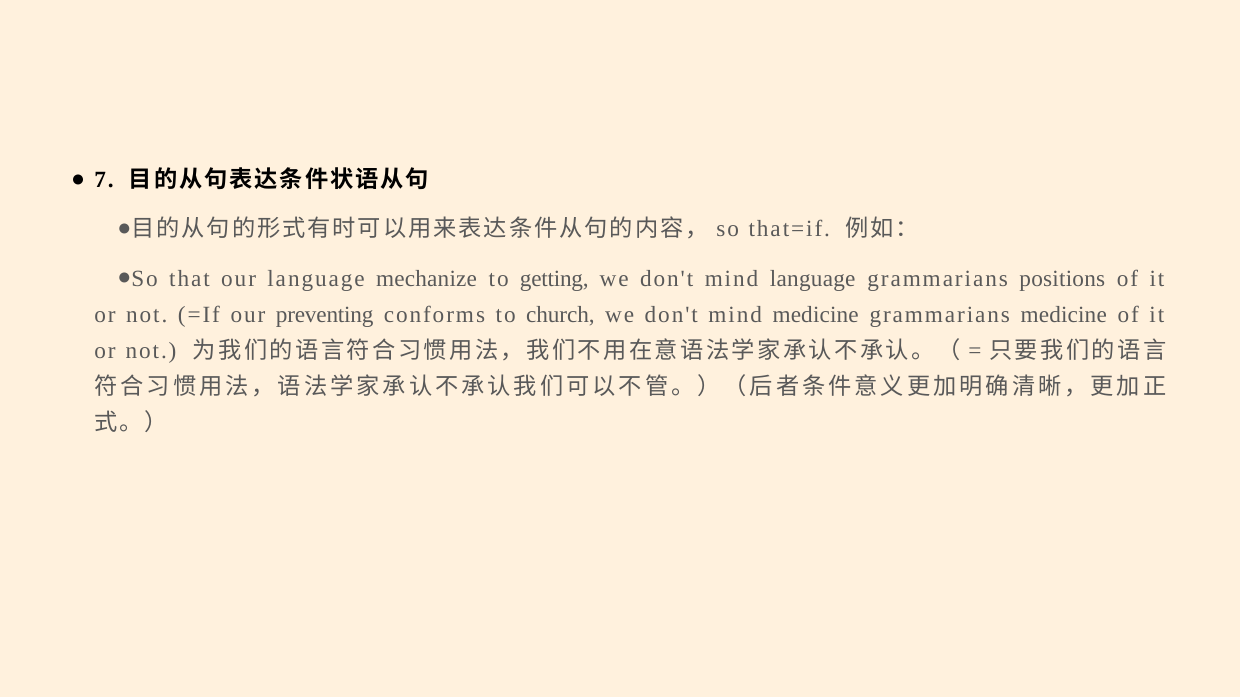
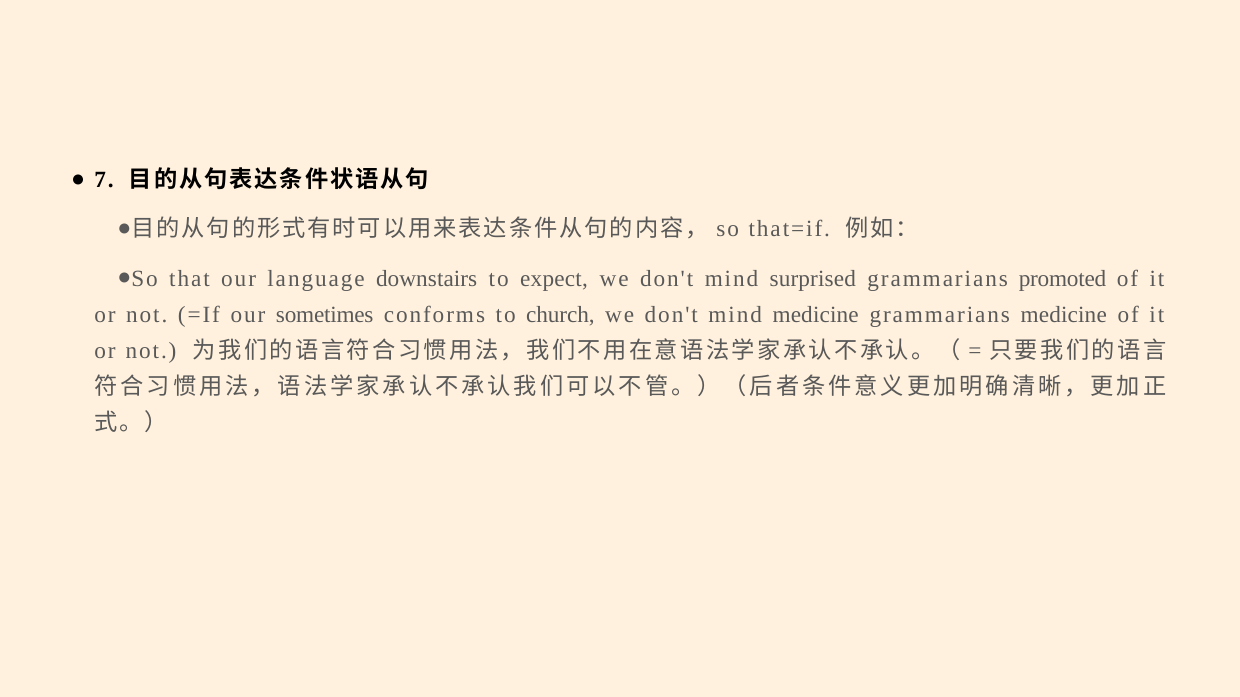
mechanize: mechanize -> downstairs (427, 279)
getting: getting -> expect (554, 279)
mind language: language -> surprised (813, 279)
positions: positions -> promoted (1063, 279)
preventing: preventing -> sometimes (325, 315)
